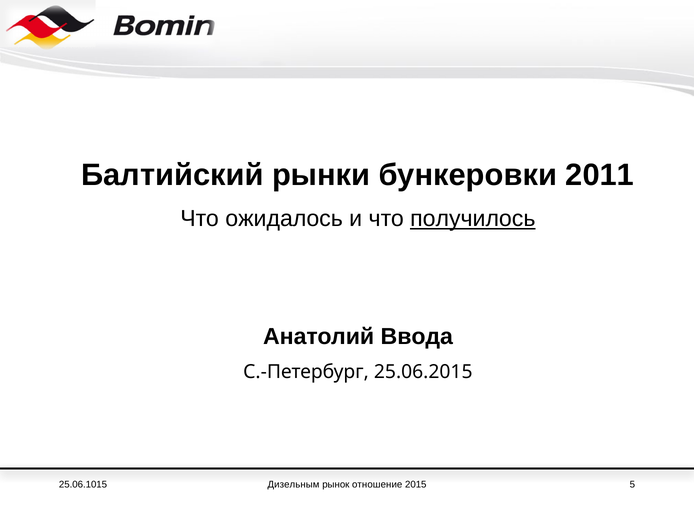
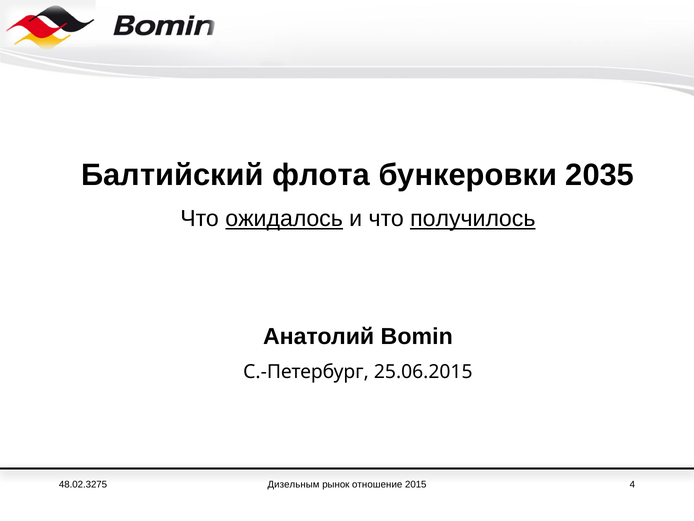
рынки: рынки -> флота (321, 175)
2011: 2011 -> 2035 (600, 175)
ожидалось underline: none -> present (284, 219)
Ввода: Ввода -> Bomin (417, 336)
25.06.1015: 25.06.1015 -> 48.02.3275 (83, 484)
5: 5 -> 4 (632, 484)
